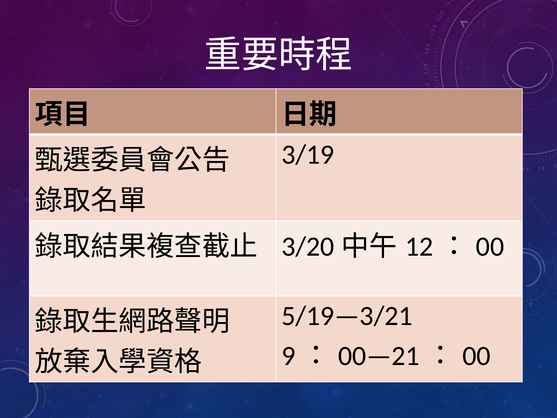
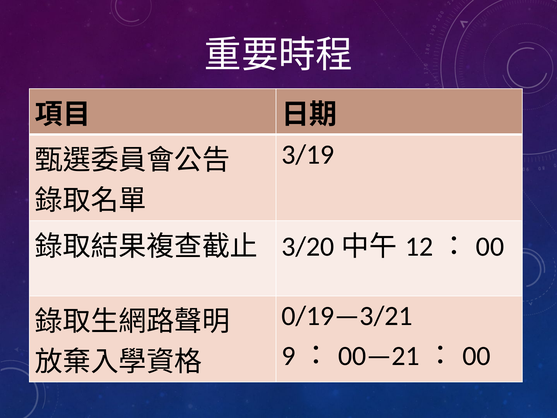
5/19—3/21: 5/19—3/21 -> 0/19—3/21 (347, 316)
